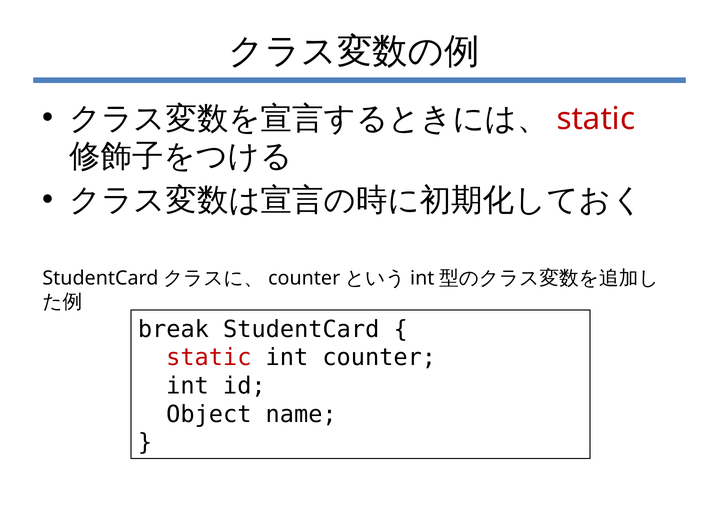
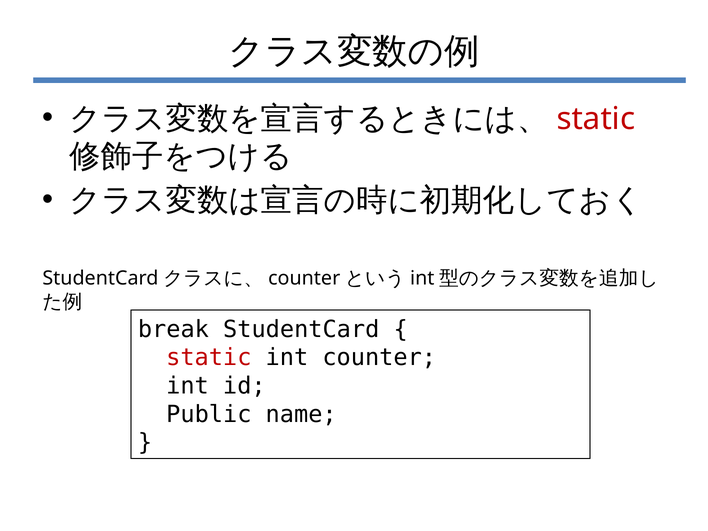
Object: Object -> Public (209, 414)
